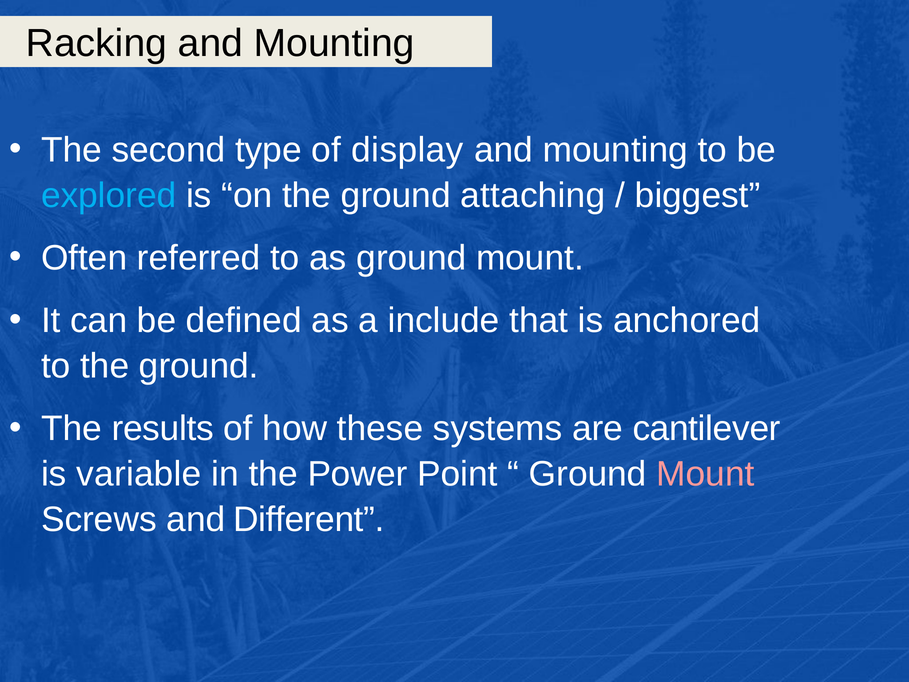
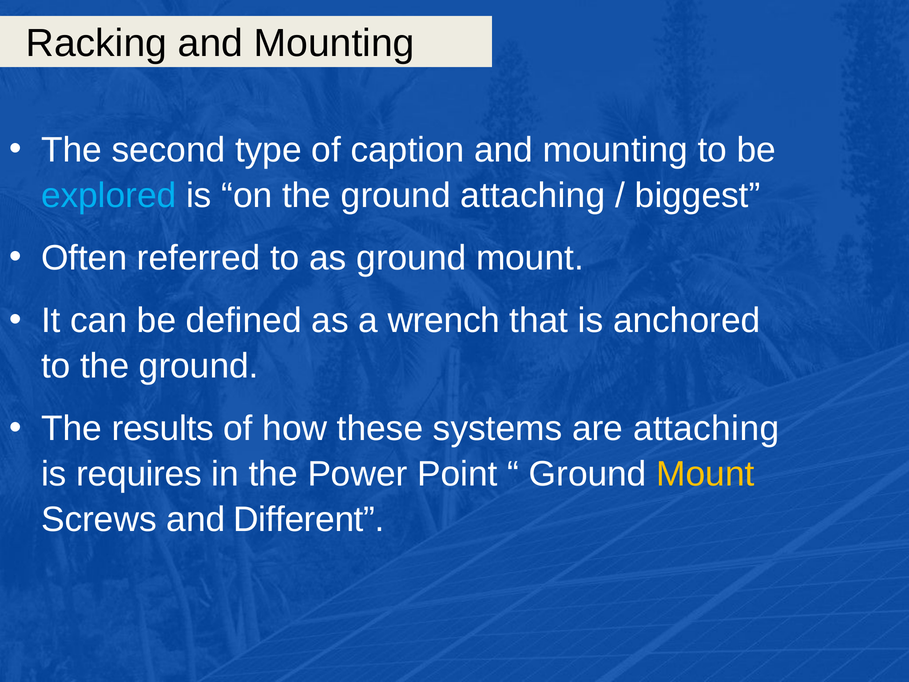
display: display -> caption (408, 150)
include: include -> wrench (444, 321)
are cantilever: cantilever -> attaching (706, 429)
variable: variable -> requires (139, 474)
Mount colour: pink -> yellow (705, 474)
